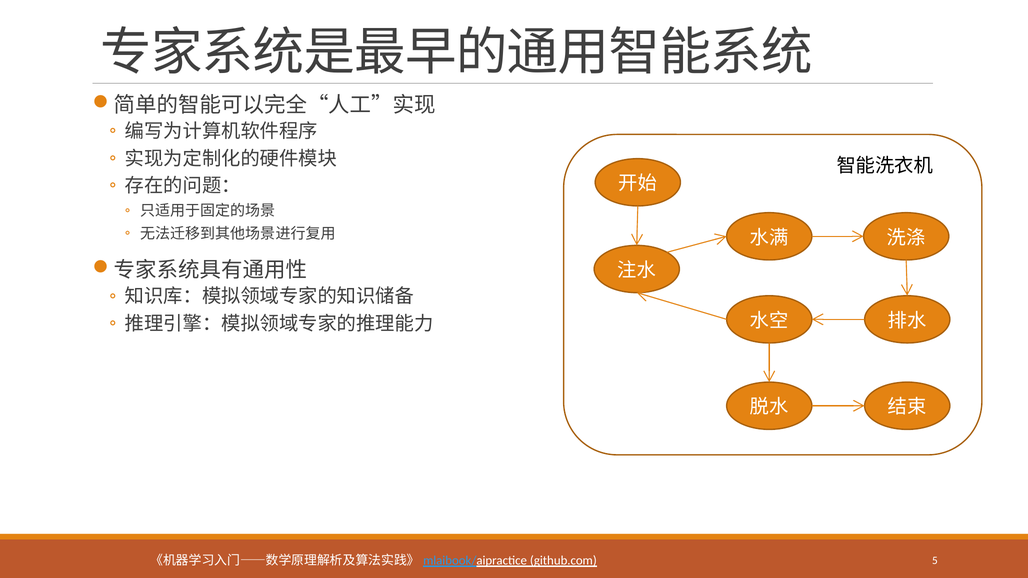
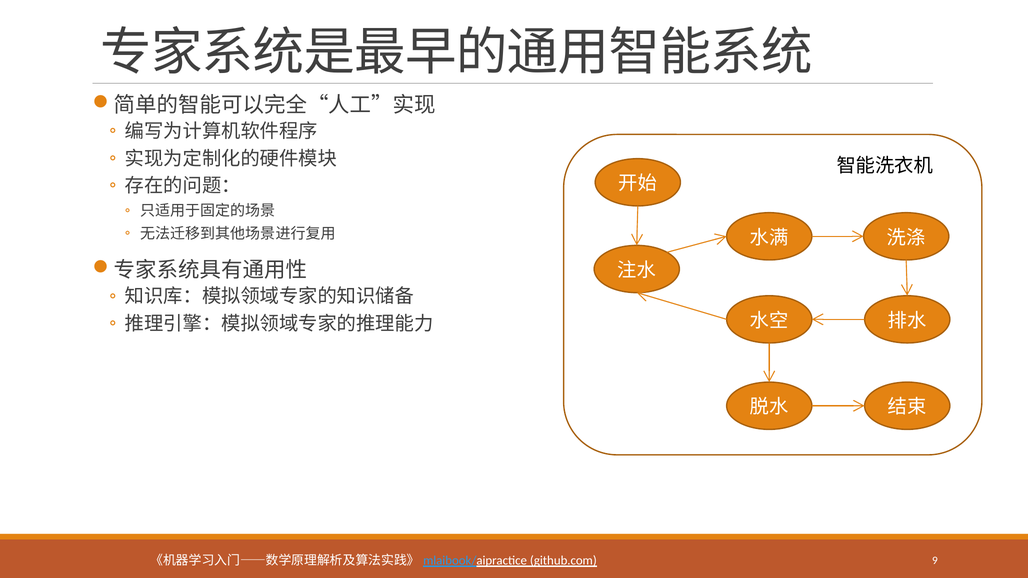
5: 5 -> 9 (935, 561)
